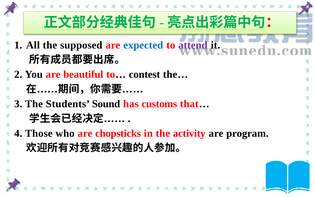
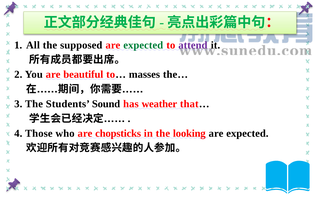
expected colour: blue -> green (143, 45)
contest: contest -> masses (144, 74)
customs: customs -> weather (159, 104)
activity: activity -> looking (189, 133)
program: program -> expected (247, 133)
